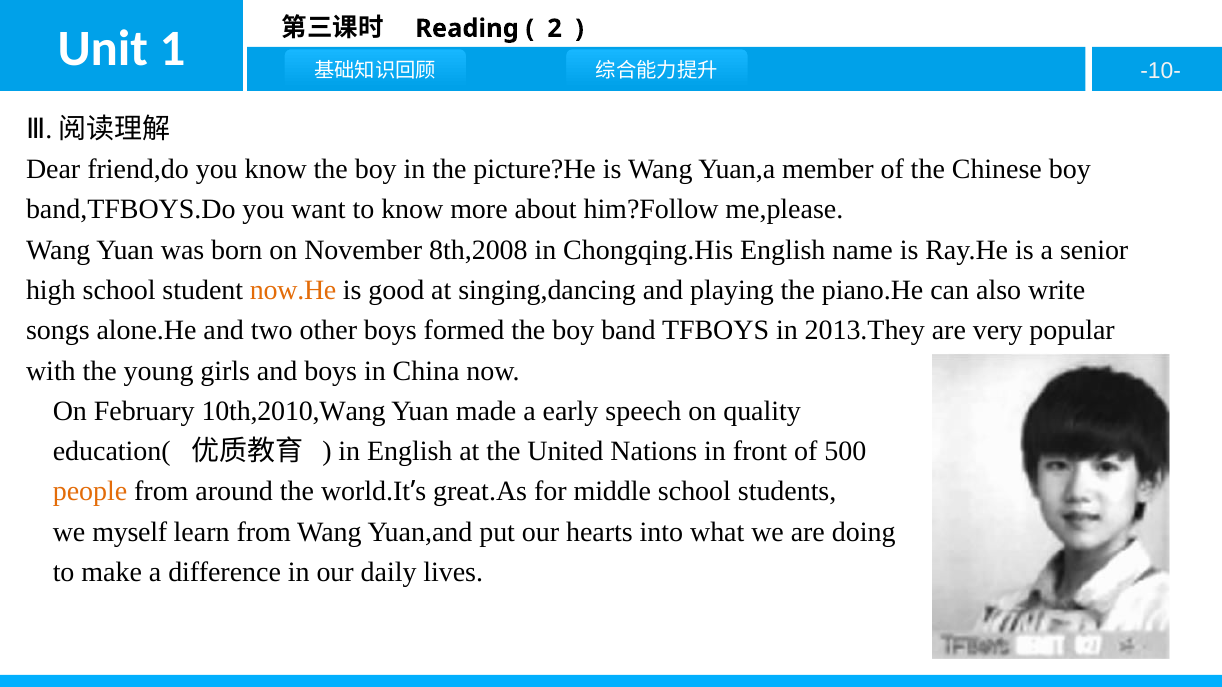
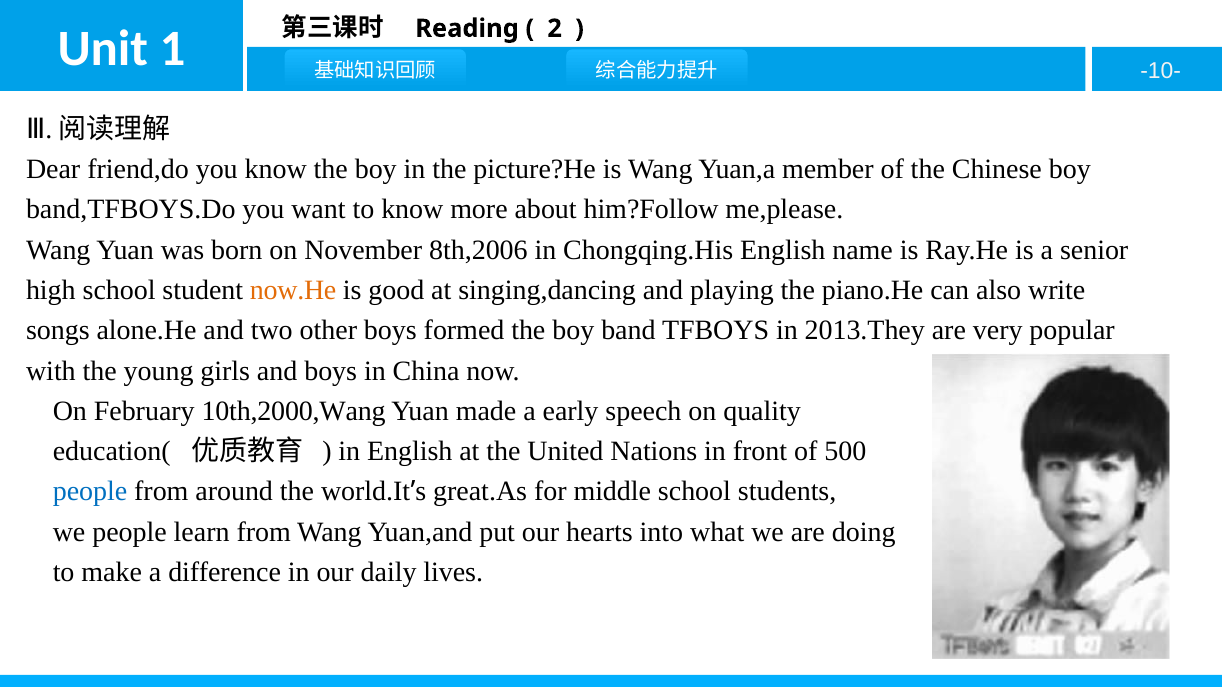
8th,2008: 8th,2008 -> 8th,2006 (478, 250)
10th,2010,Wang: 10th,2010,Wang -> 10th,2000,Wang (294, 411)
people colour: orange -> blue (90, 492)
we myself: myself -> people (130, 532)
